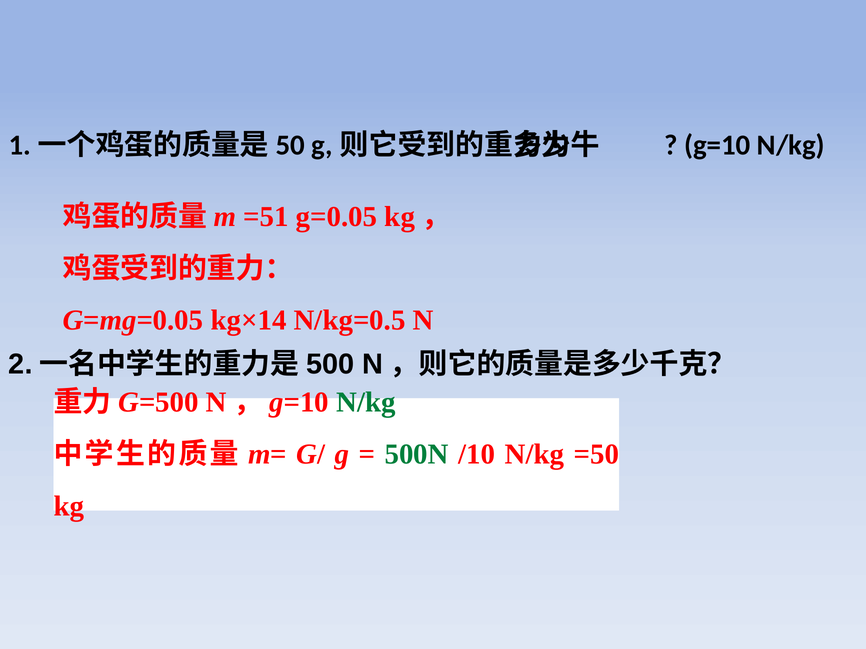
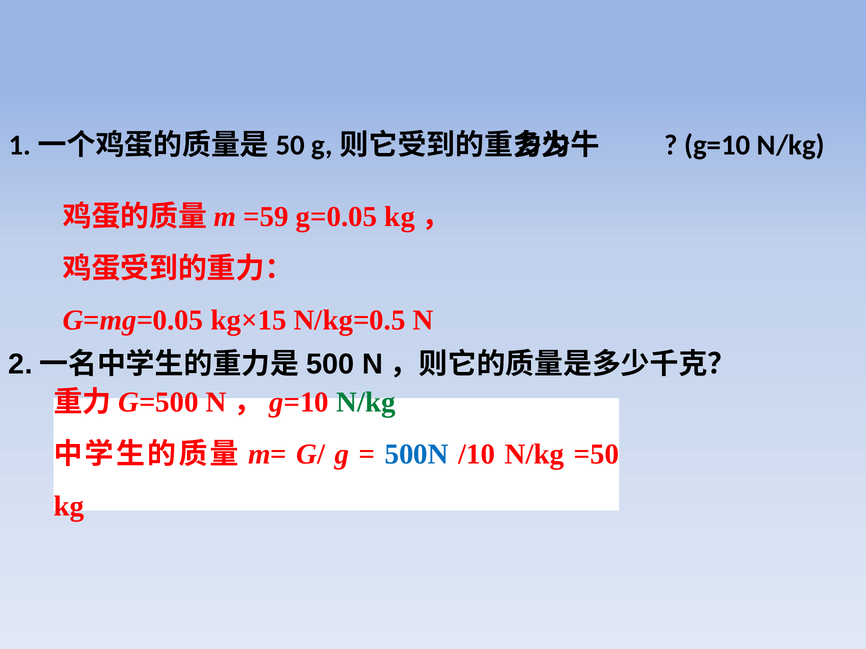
=51: =51 -> =59 (266, 217)
kg×14: kg×14 -> kg×15 (249, 321)
500N colour: green -> blue (417, 454)
